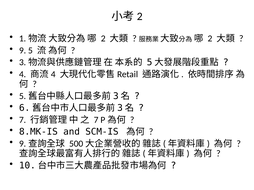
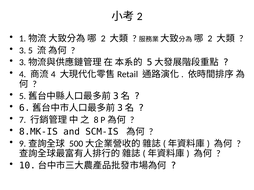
9: 9 -> 3 (23, 51)
7: 7 -> 8 (96, 120)
